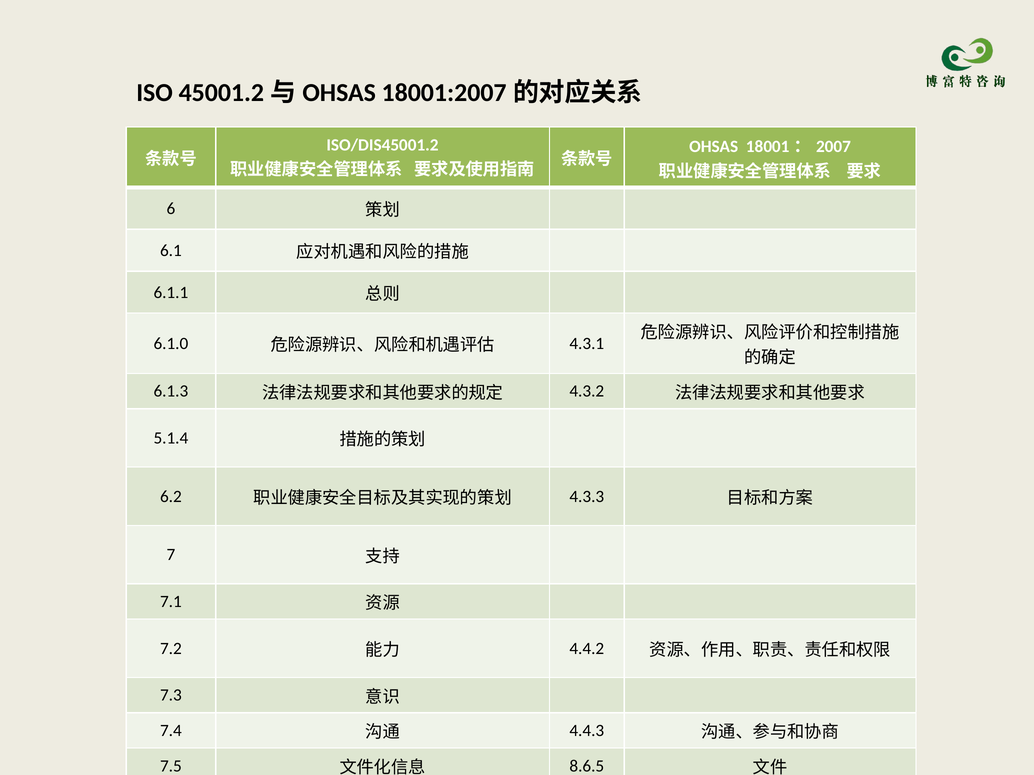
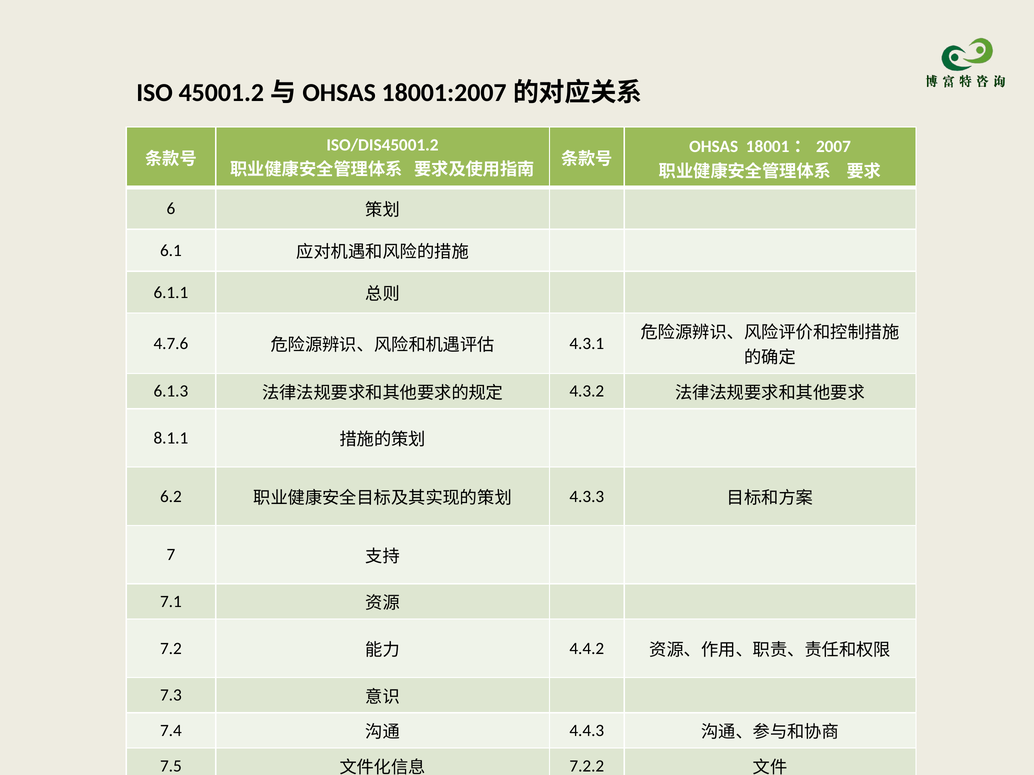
6.1.0: 6.1.0 -> 4.7.6 (171, 344)
5.1.4: 5.1.4 -> 8.1.1 (171, 438)
8.6.5: 8.6.5 -> 7.2.2 (587, 766)
